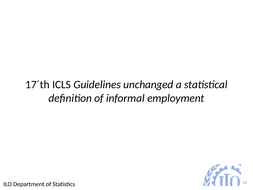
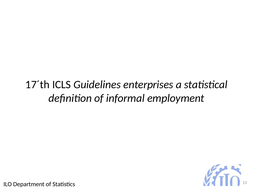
unchanged: unchanged -> enterprises (148, 85)
